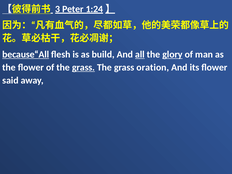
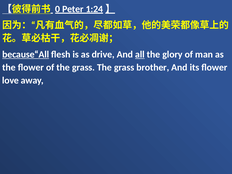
3: 3 -> 0 (58, 9)
build: build -> drive (103, 54)
glory underline: present -> none (172, 54)
grass underline: present -> none (83, 67)
oration: oration -> brother (153, 67)
said: said -> love (10, 80)
